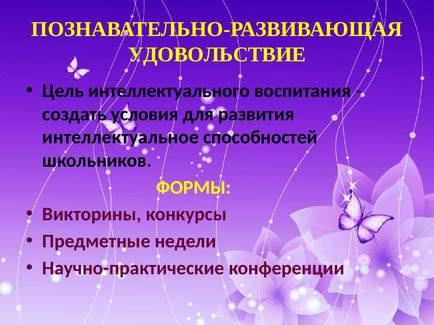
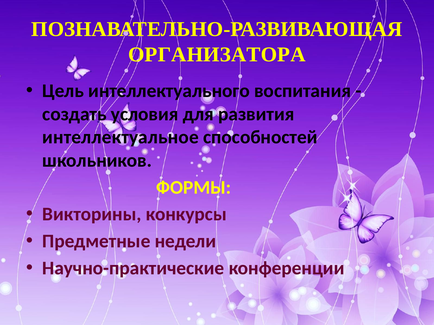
УДОВОЛЬСТВИЕ: УДОВОЛЬСТВИЕ -> ОРГАНИЗАТОРА (217, 55)
